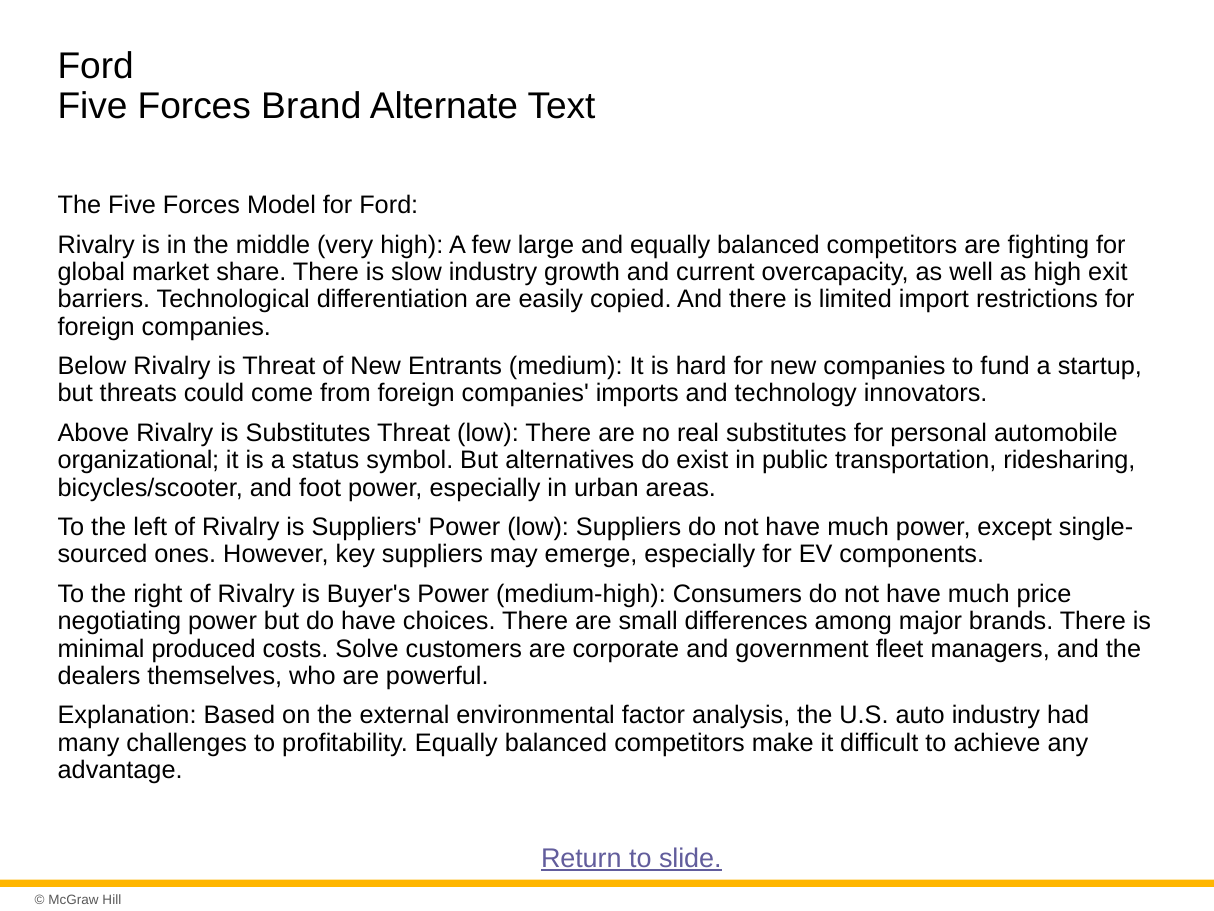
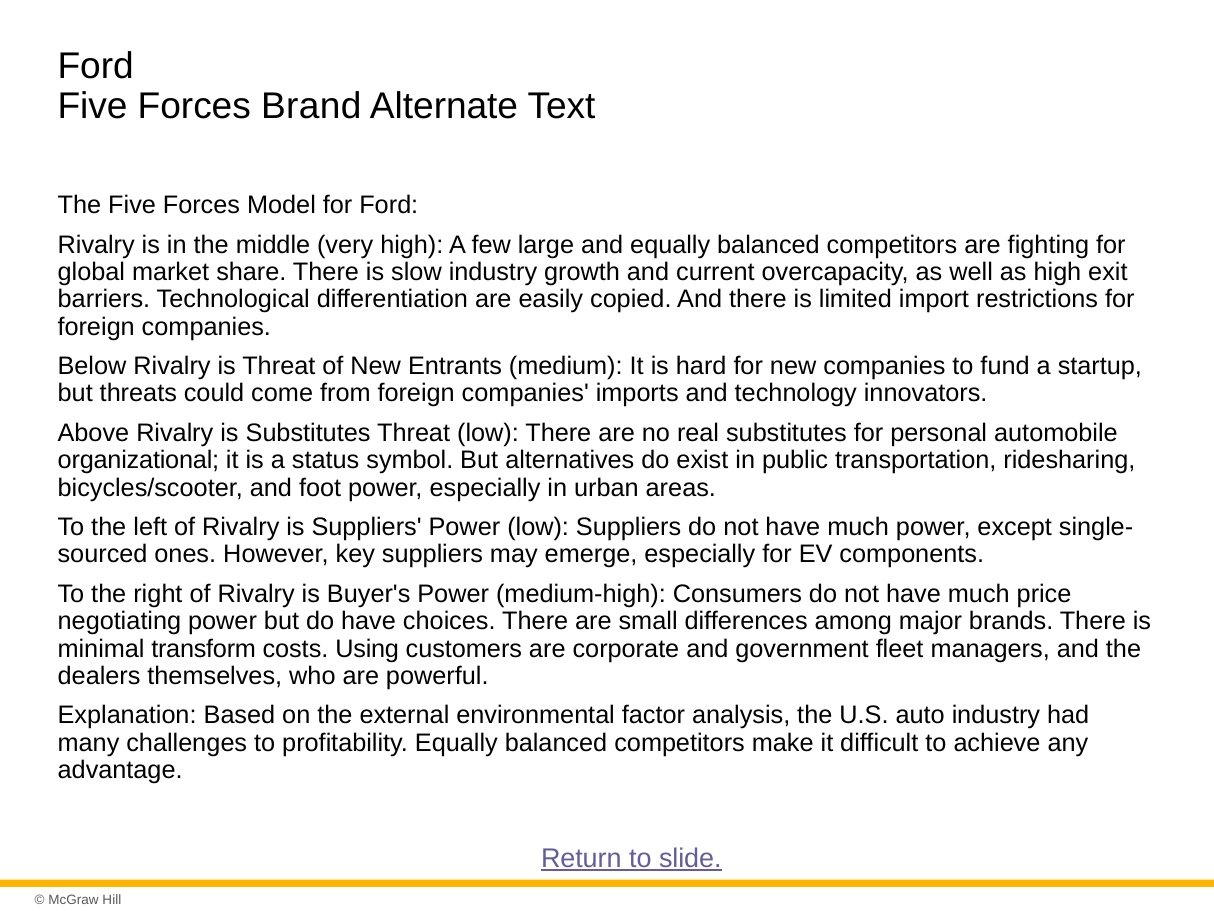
produced: produced -> transform (204, 648)
Solve: Solve -> Using (367, 648)
